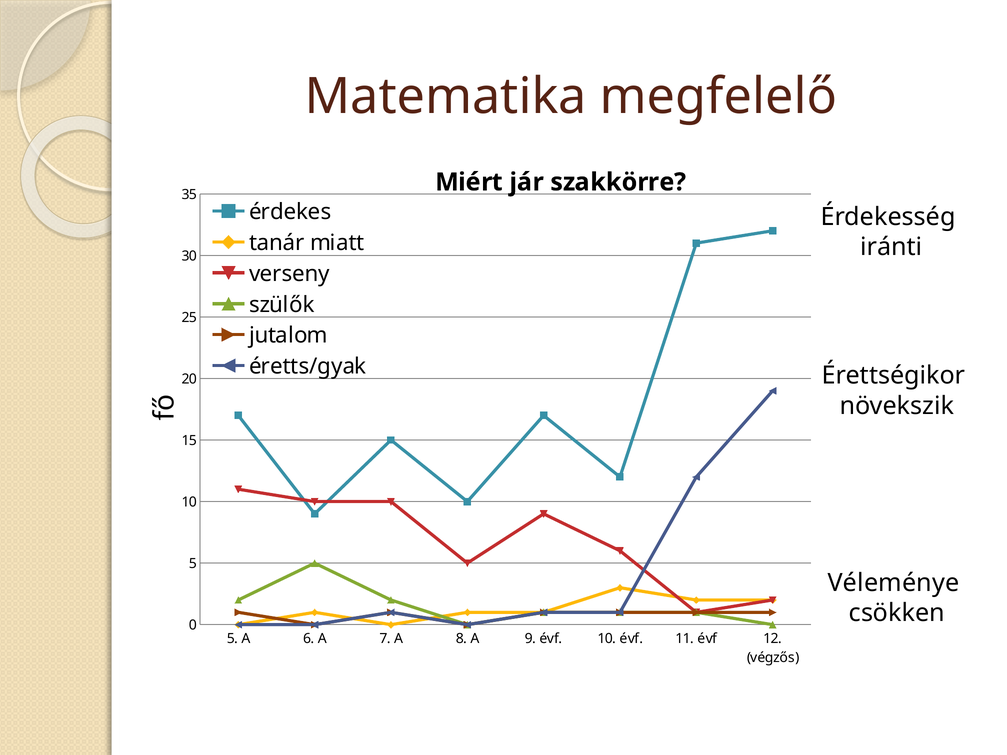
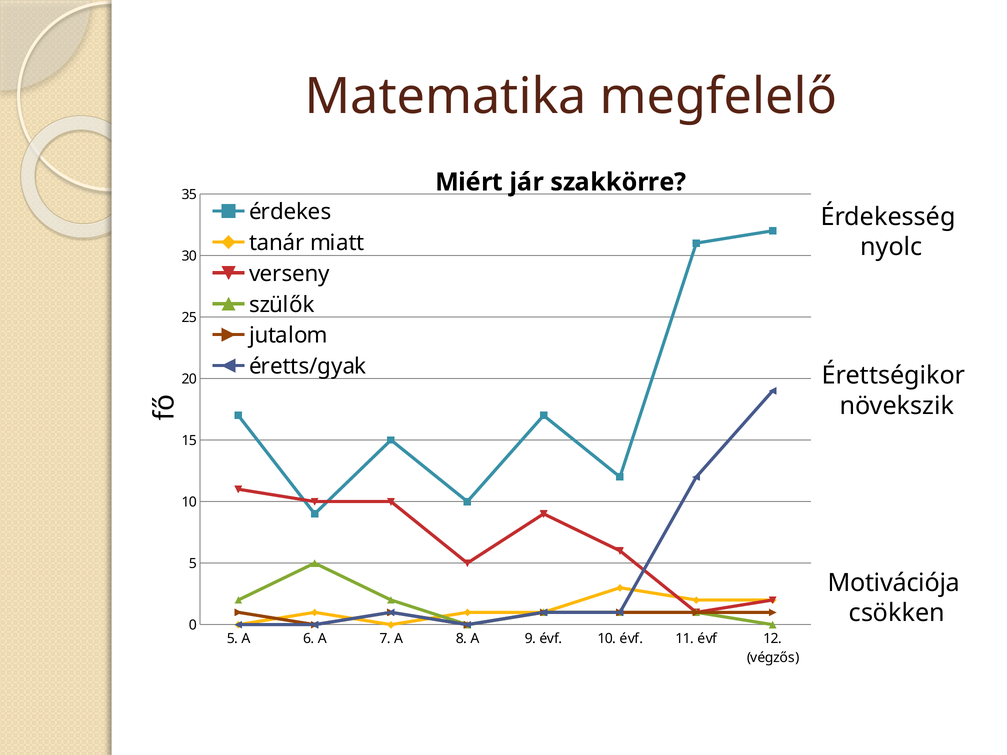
iránti: iránti -> nyolc (891, 247)
Véleménye: Véleménye -> Motivációja (894, 583)
